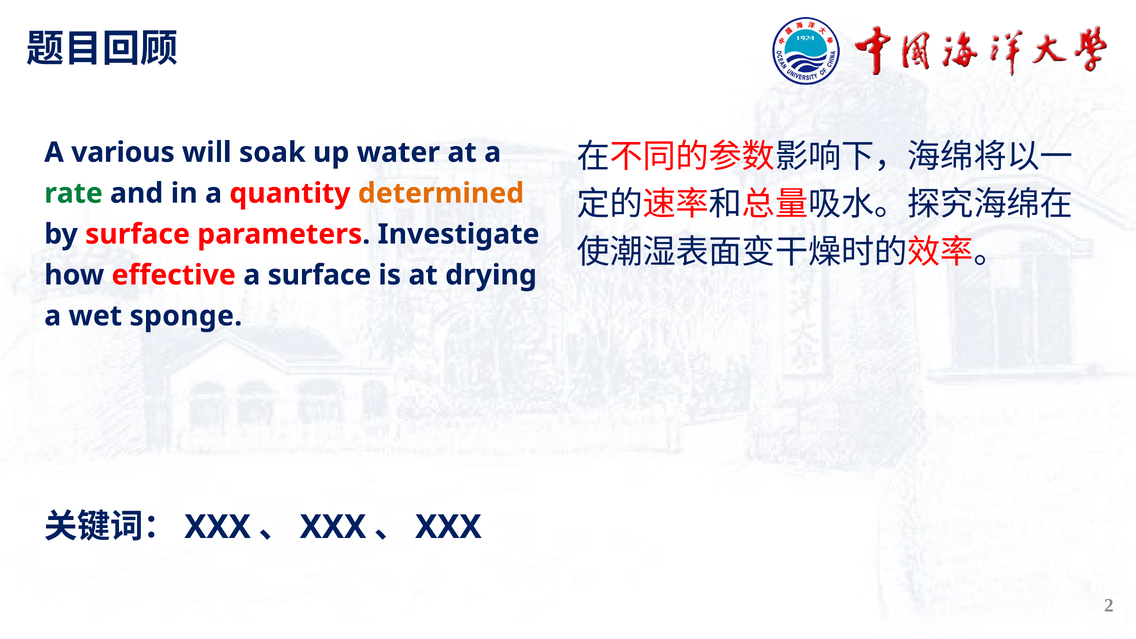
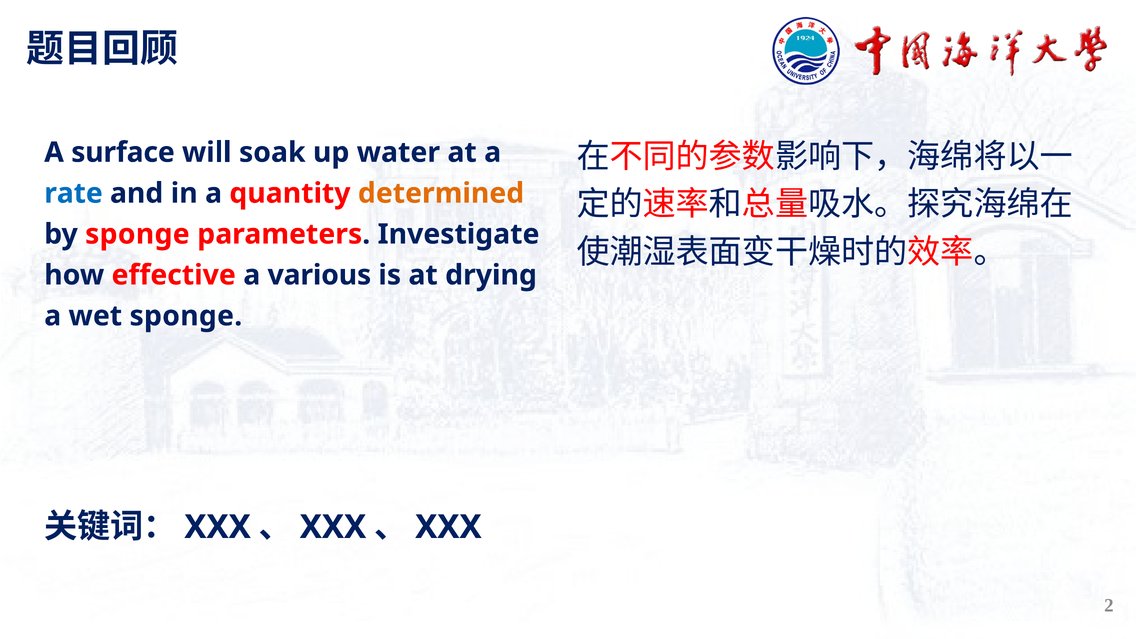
various: various -> surface (123, 152)
rate colour: green -> blue (73, 193)
by surface: surface -> sponge (137, 234)
a surface: surface -> various (319, 275)
